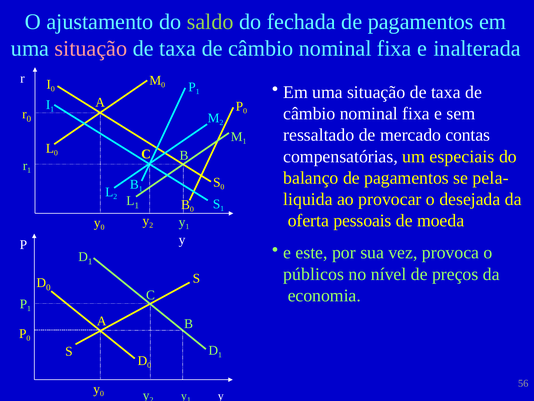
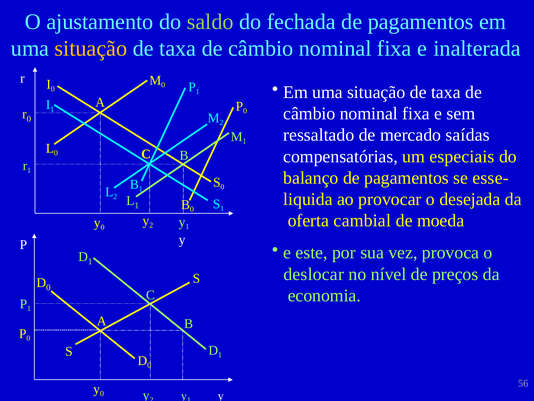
situação colour: pink -> yellow (91, 48)
contas: contas -> saídas (468, 135)
pela-: pela- -> esse- (491, 178)
pessoais: pessoais -> cambial (362, 220)
públicos: públicos -> deslocar (314, 274)
